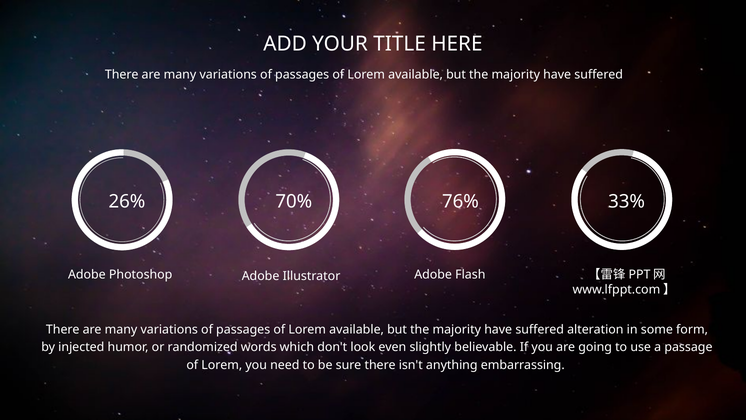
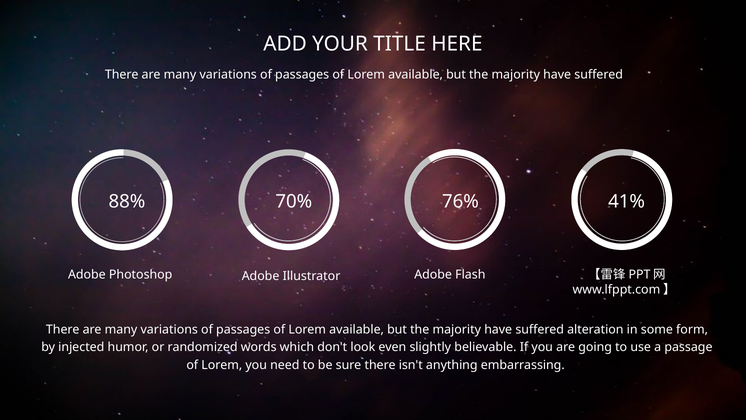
26%: 26% -> 88% (127, 201)
33%: 33% -> 41% (627, 201)
